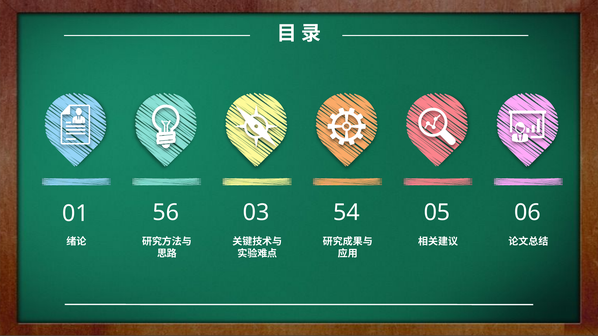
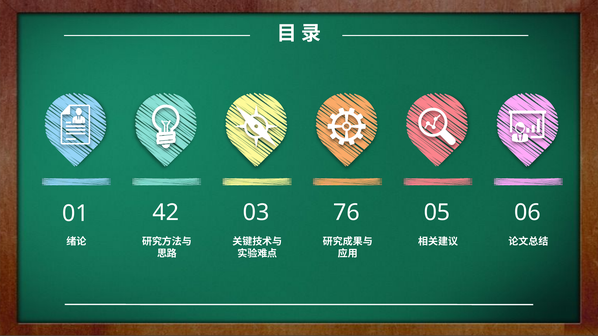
56: 56 -> 42 (166, 213)
54: 54 -> 76 (347, 213)
